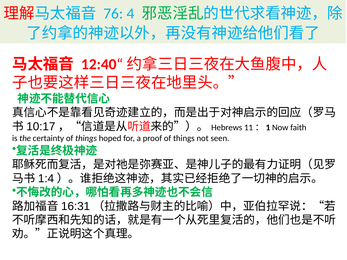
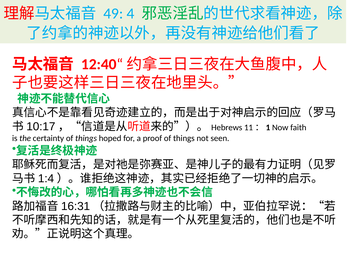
76: 76 -> 49 (113, 14)
